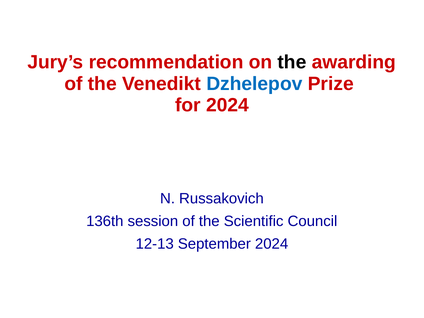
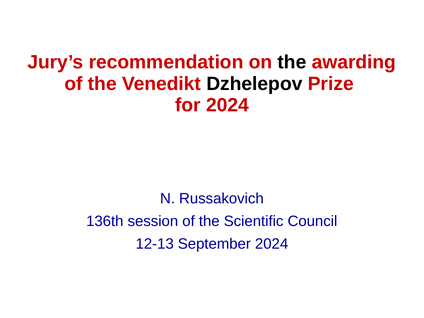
Dzhelepov colour: blue -> black (254, 84)
